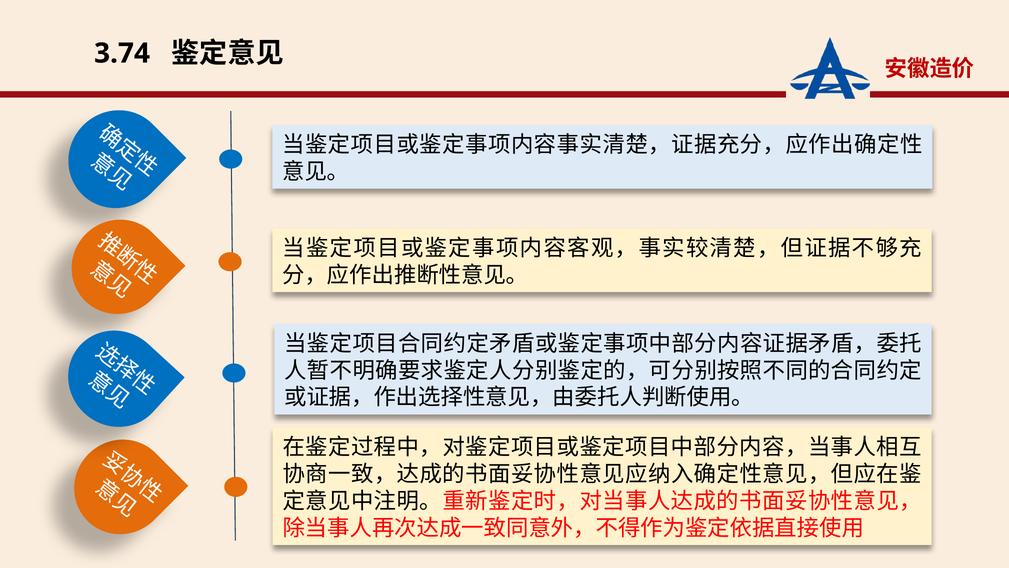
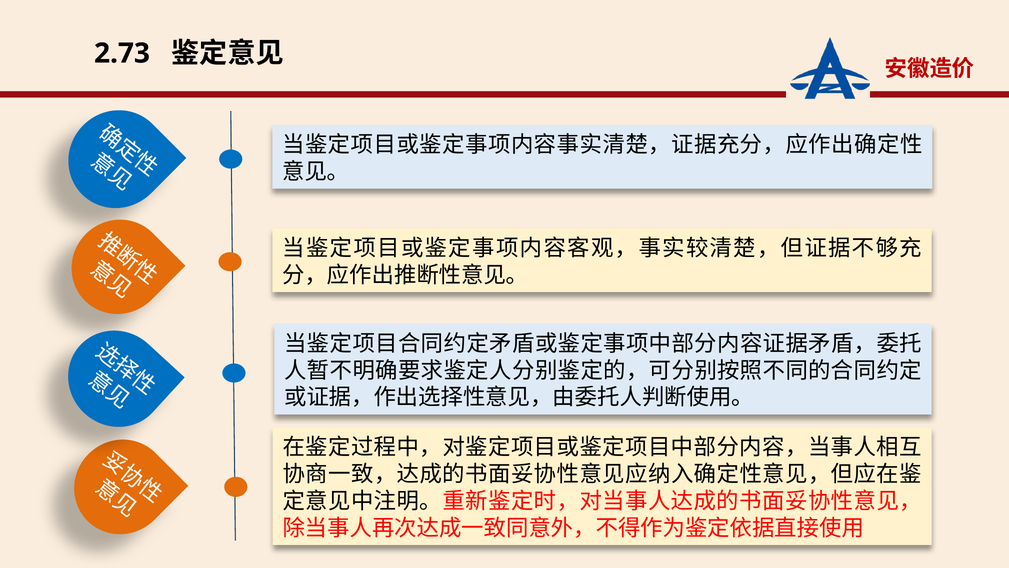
3.74: 3.74 -> 2.73 (122, 53)
